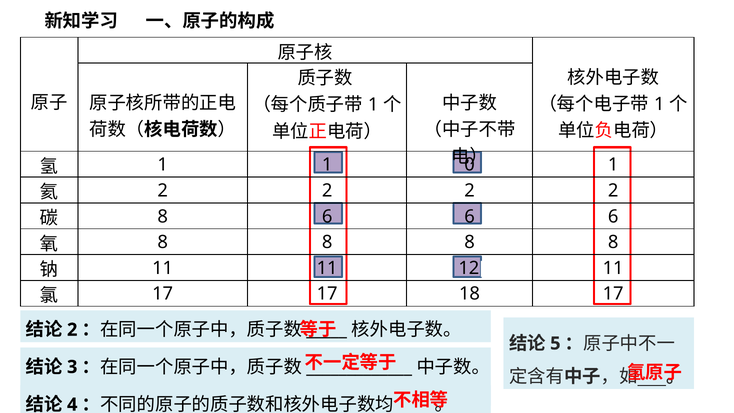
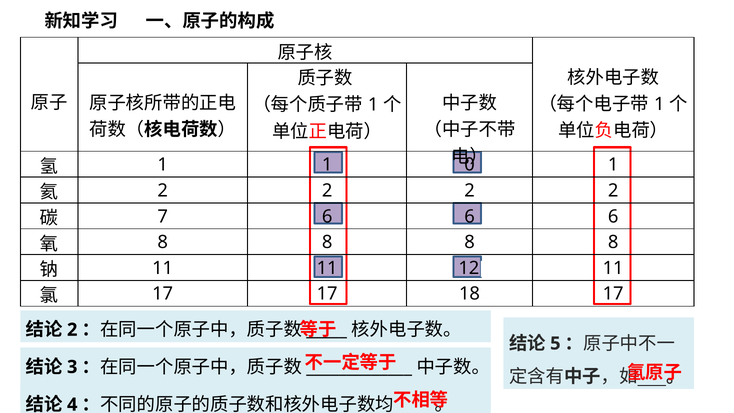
8: 8 -> 7 (163, 216)
